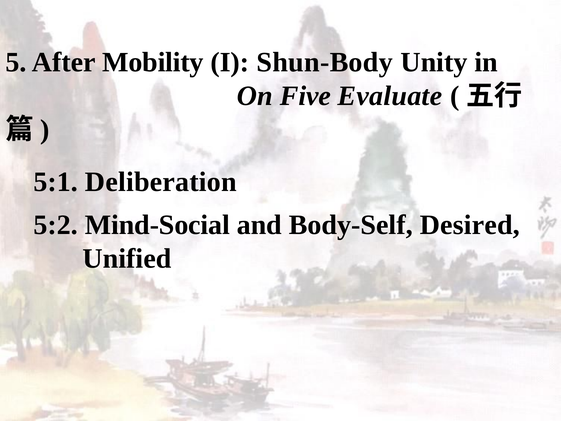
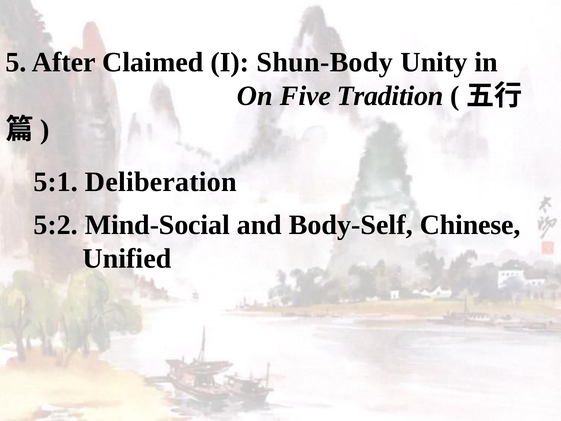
Mobility: Mobility -> Claimed (153, 62)
Evaluate: Evaluate -> Tradition (390, 96)
Desired: Desired -> Chinese (470, 225)
